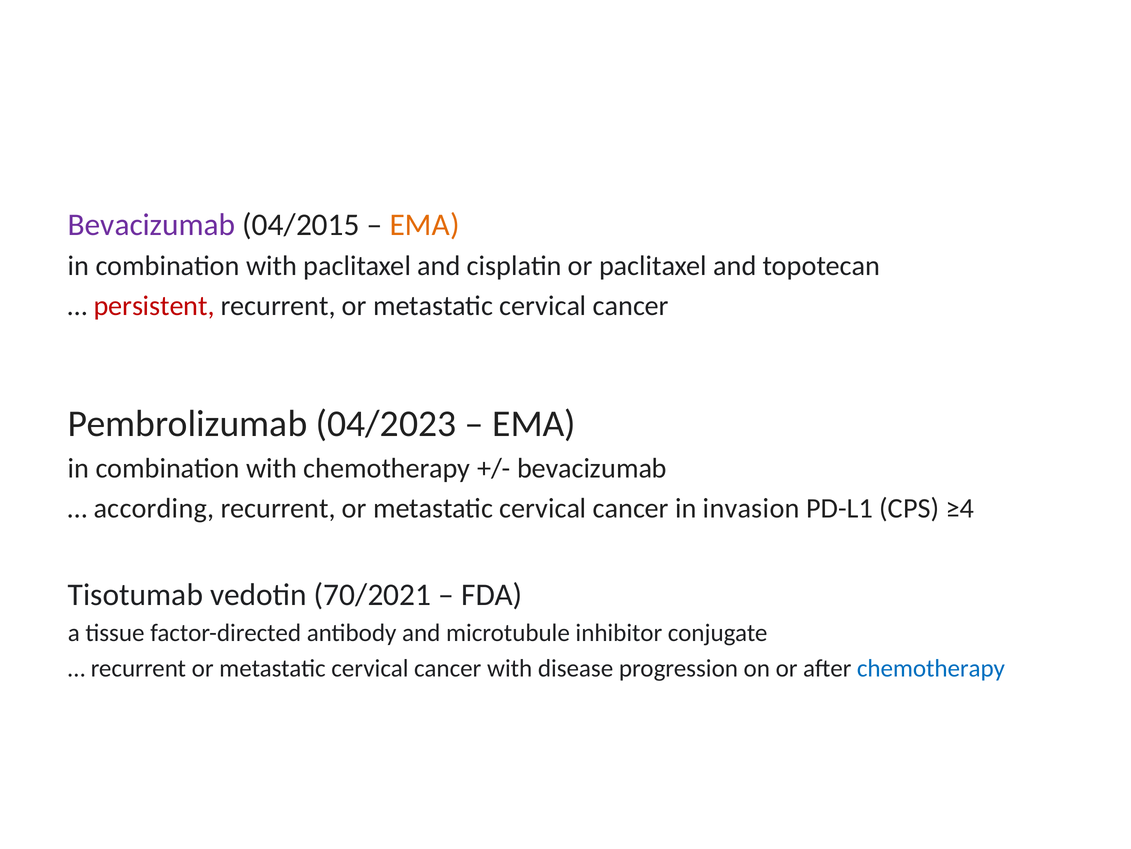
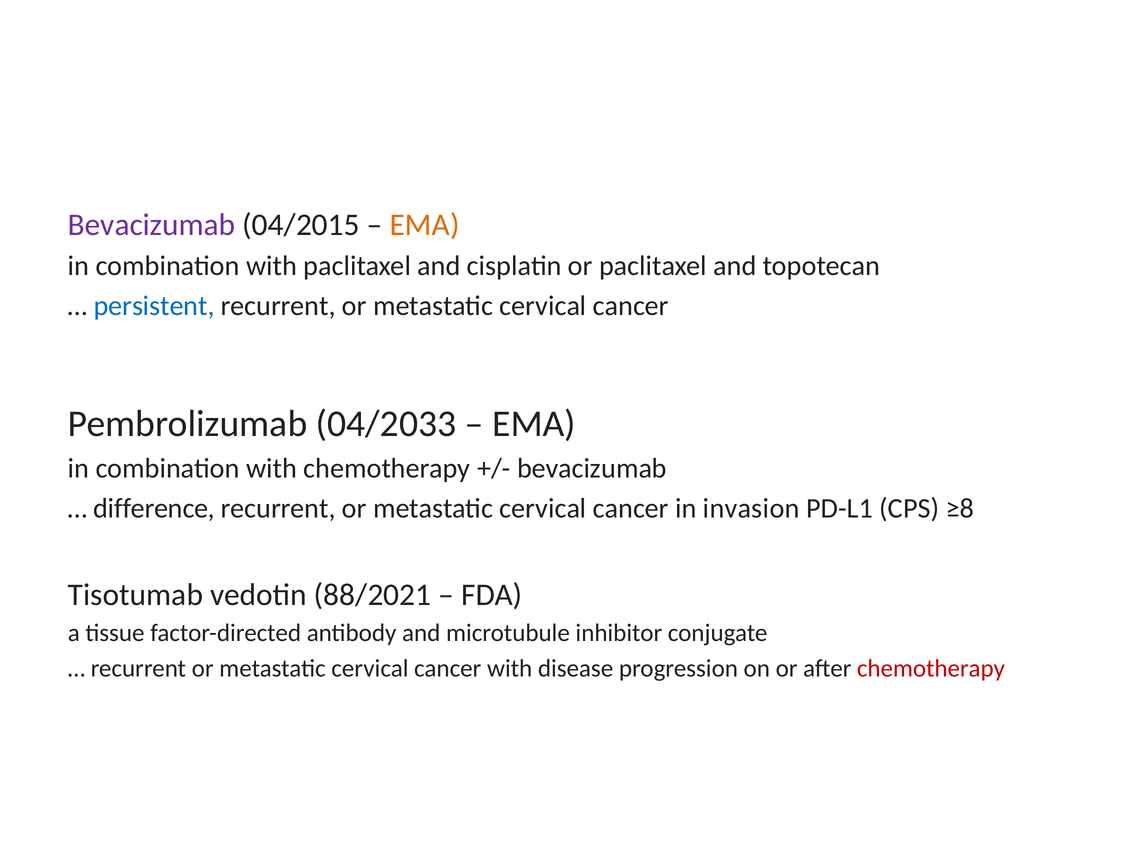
persistent colour: red -> blue (154, 305)
04/2023: 04/2023 -> 04/2033 (386, 424)
according: according -> difference (154, 508)
≥4: ≥4 -> ≥8 (960, 508)
70/2021: 70/2021 -> 88/2021 (373, 594)
chemotherapy colour: blue -> red (931, 668)
